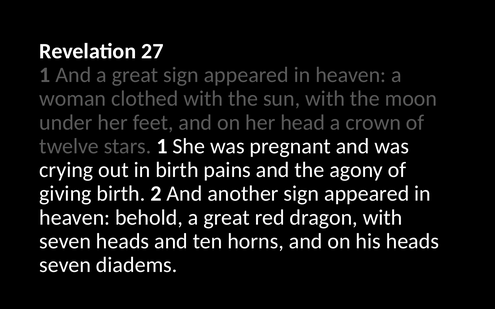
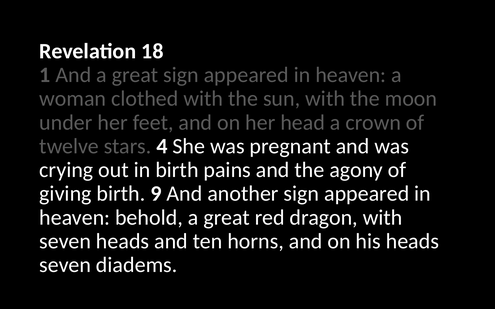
27: 27 -> 18 (152, 51)
stars 1: 1 -> 4 (162, 146)
2: 2 -> 9 (156, 194)
